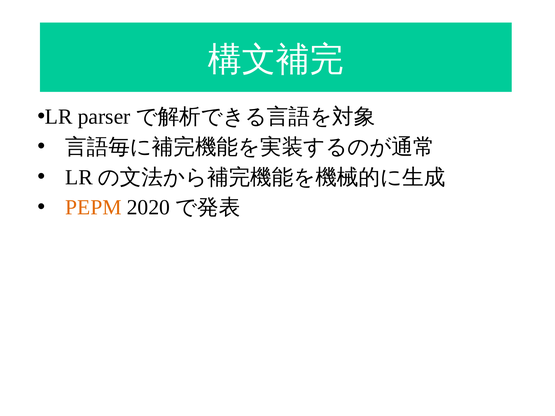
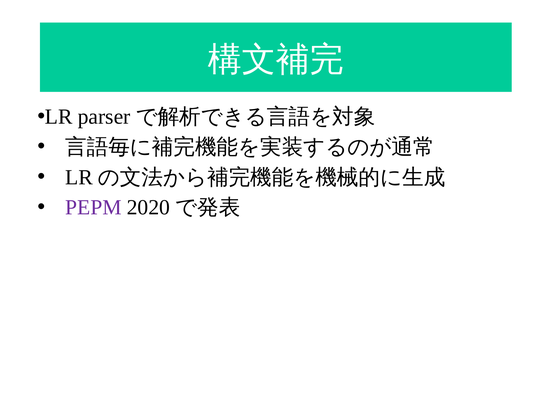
PEPM colour: orange -> purple (93, 208)
